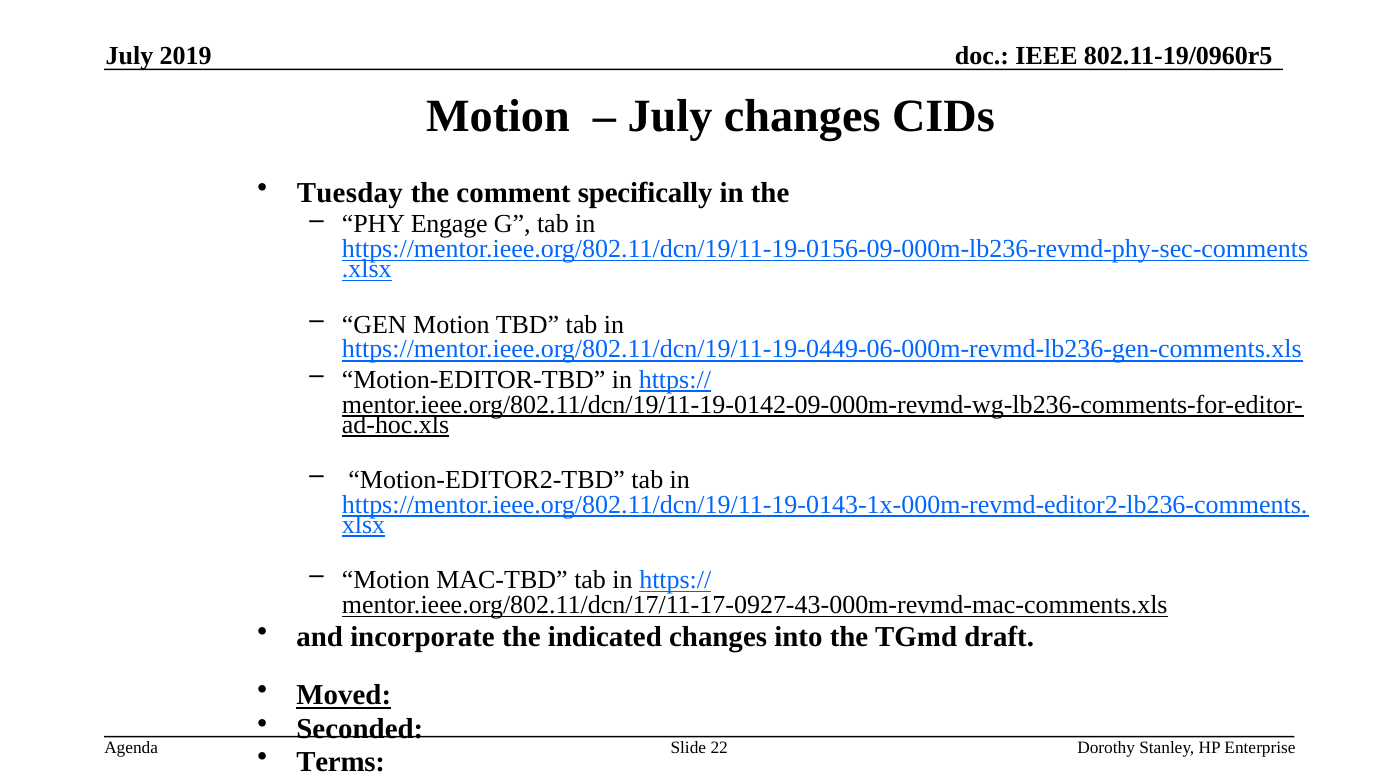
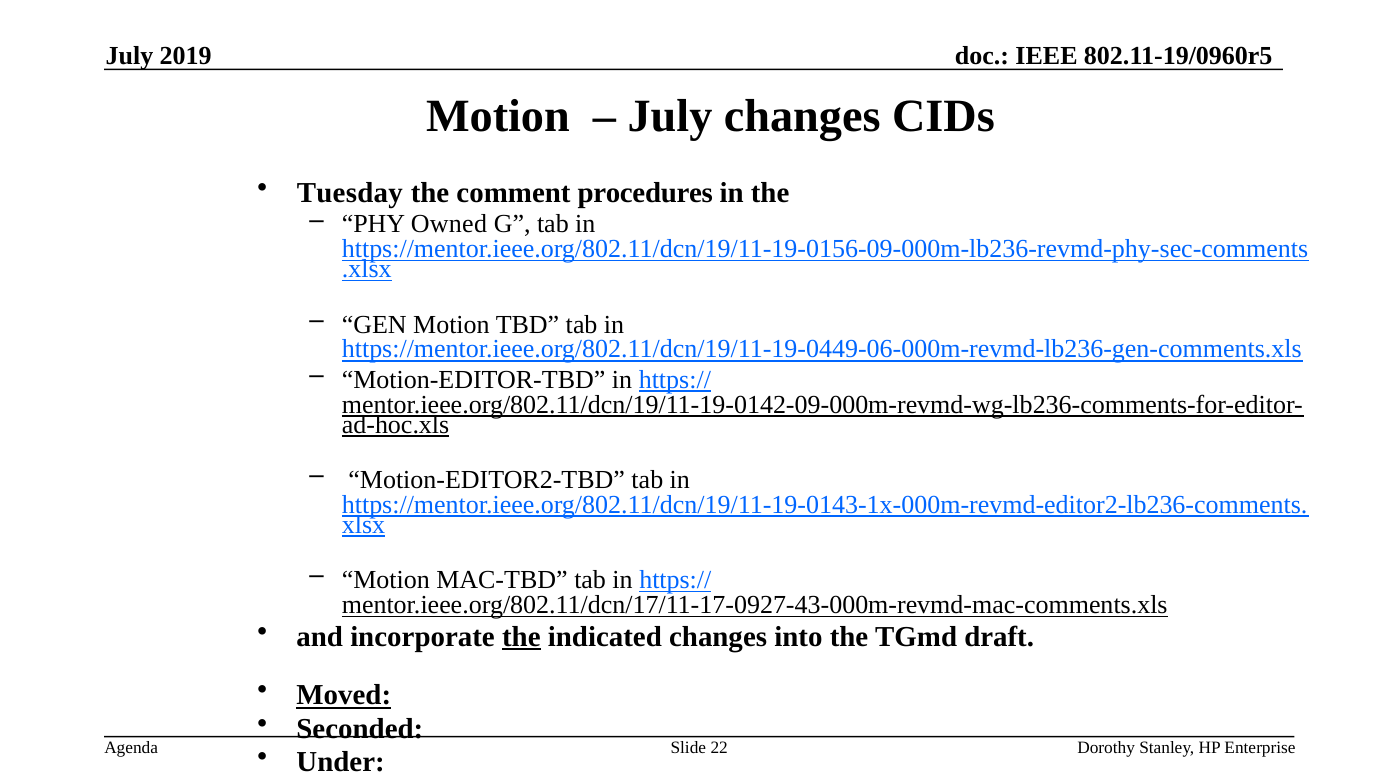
specifically: specifically -> procedures (645, 193)
Engage: Engage -> Owned (449, 224)
the underline: none -> present (521, 637)
Terms: Terms -> Under (341, 762)
